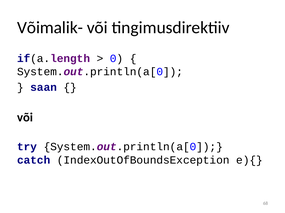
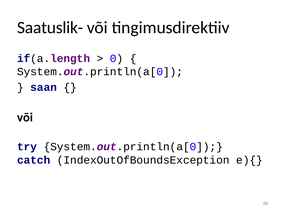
Võimalik-: Võimalik- -> Saatuslik- (50, 28)
